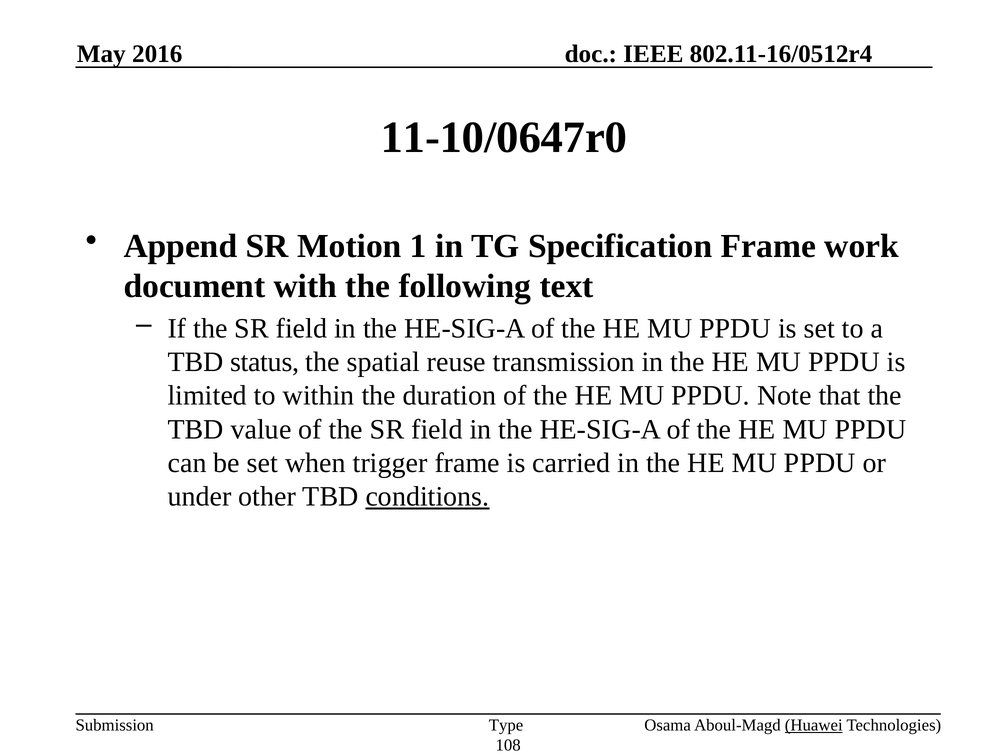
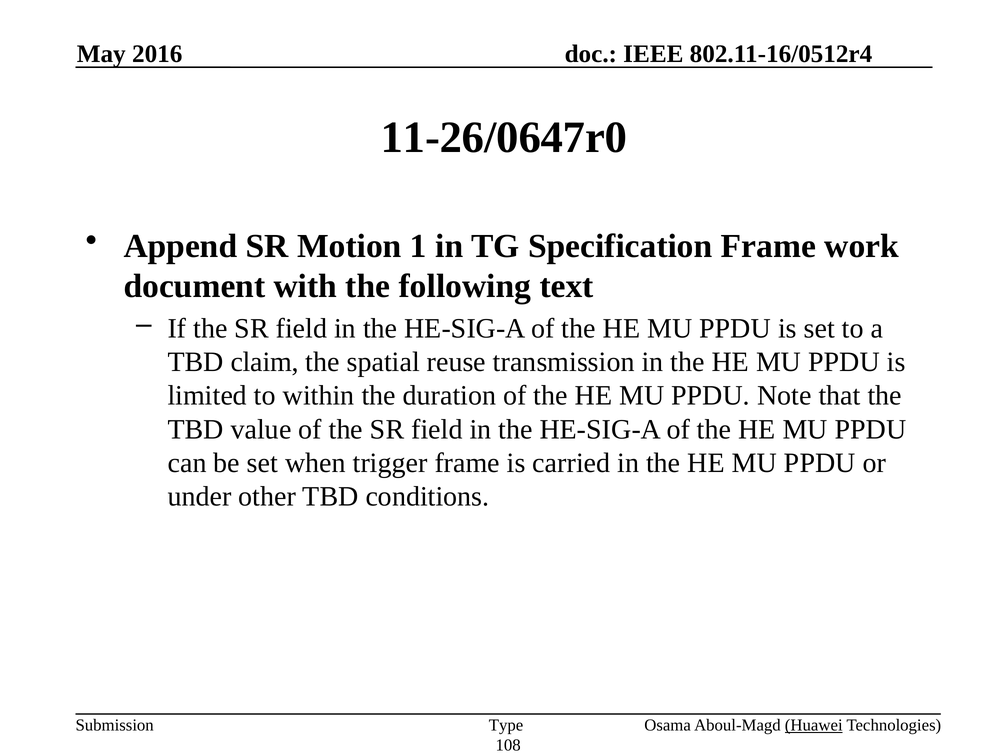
11-10/0647r0: 11-10/0647r0 -> 11-26/0647r0 (504, 137)
status: status -> claim (265, 362)
conditions underline: present -> none (427, 497)
